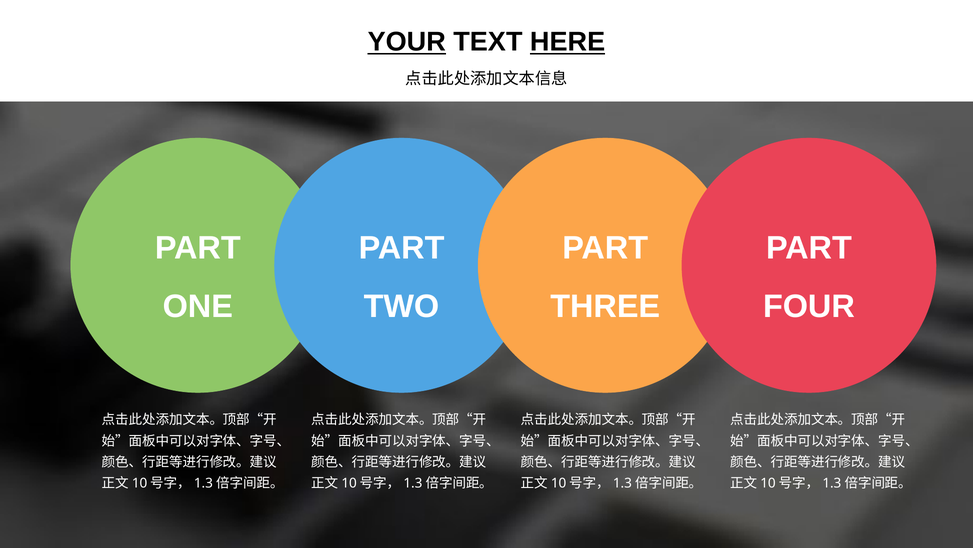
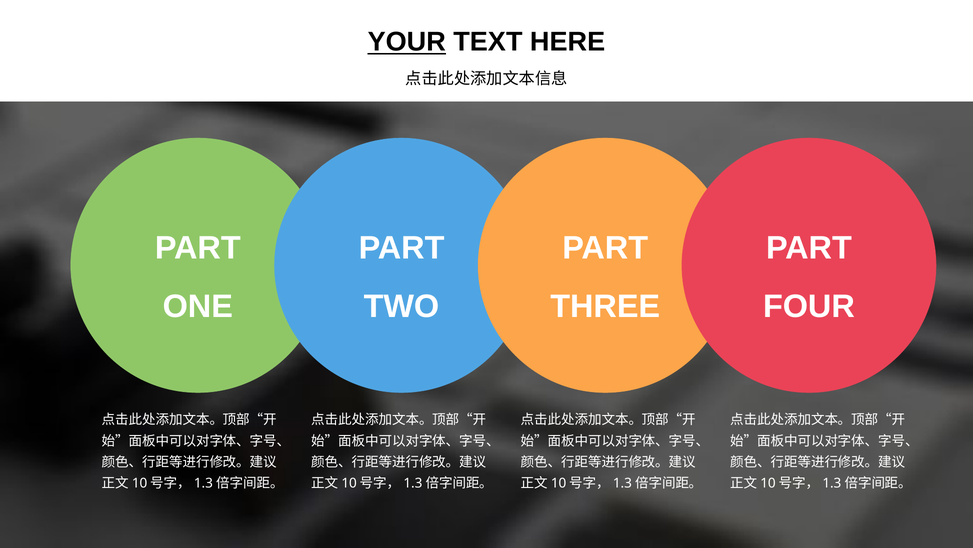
HERE underline: present -> none (568, 42)
